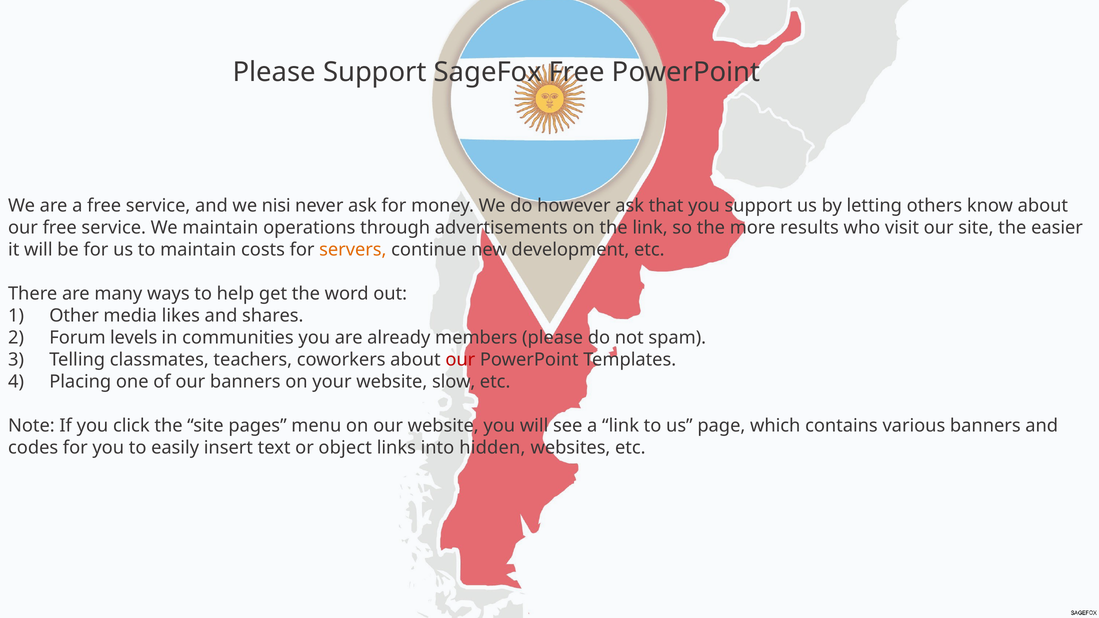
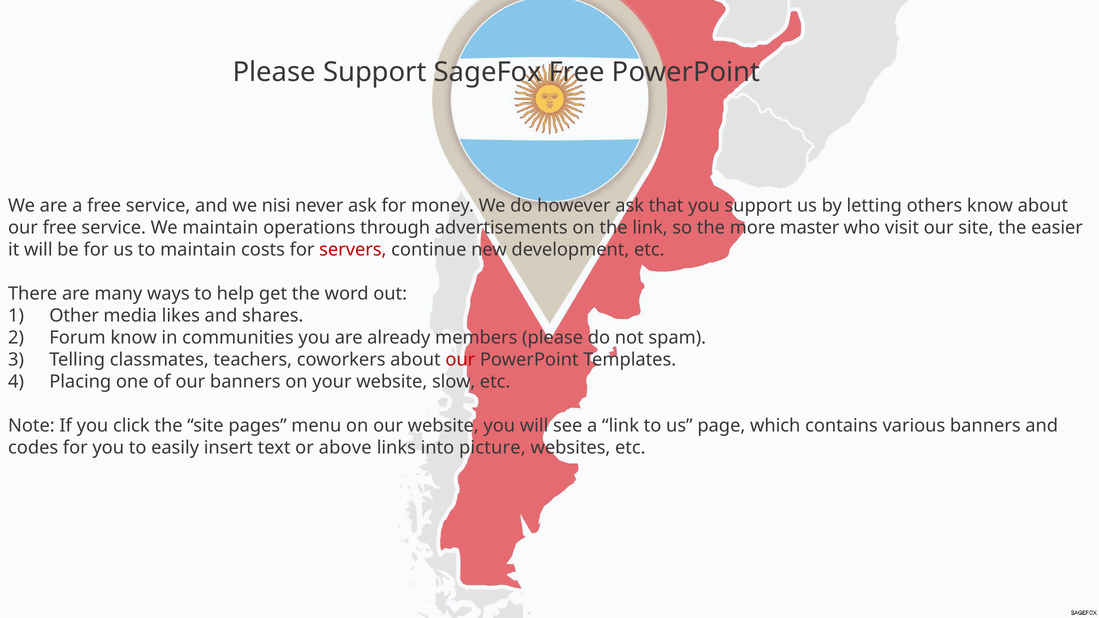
results: results -> master (810, 228)
servers colour: orange -> red (353, 250)
Forum levels: levels -> know (134, 338)
object: object -> above (345, 448)
hidden: hidden -> picture (492, 448)
